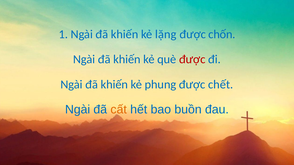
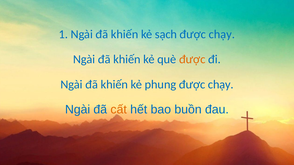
lặng: lặng -> sạch (166, 34)
chốn: chốn -> chạy (222, 34)
được colour: red -> orange (192, 59)
phung được chết: chết -> chạy (221, 85)
